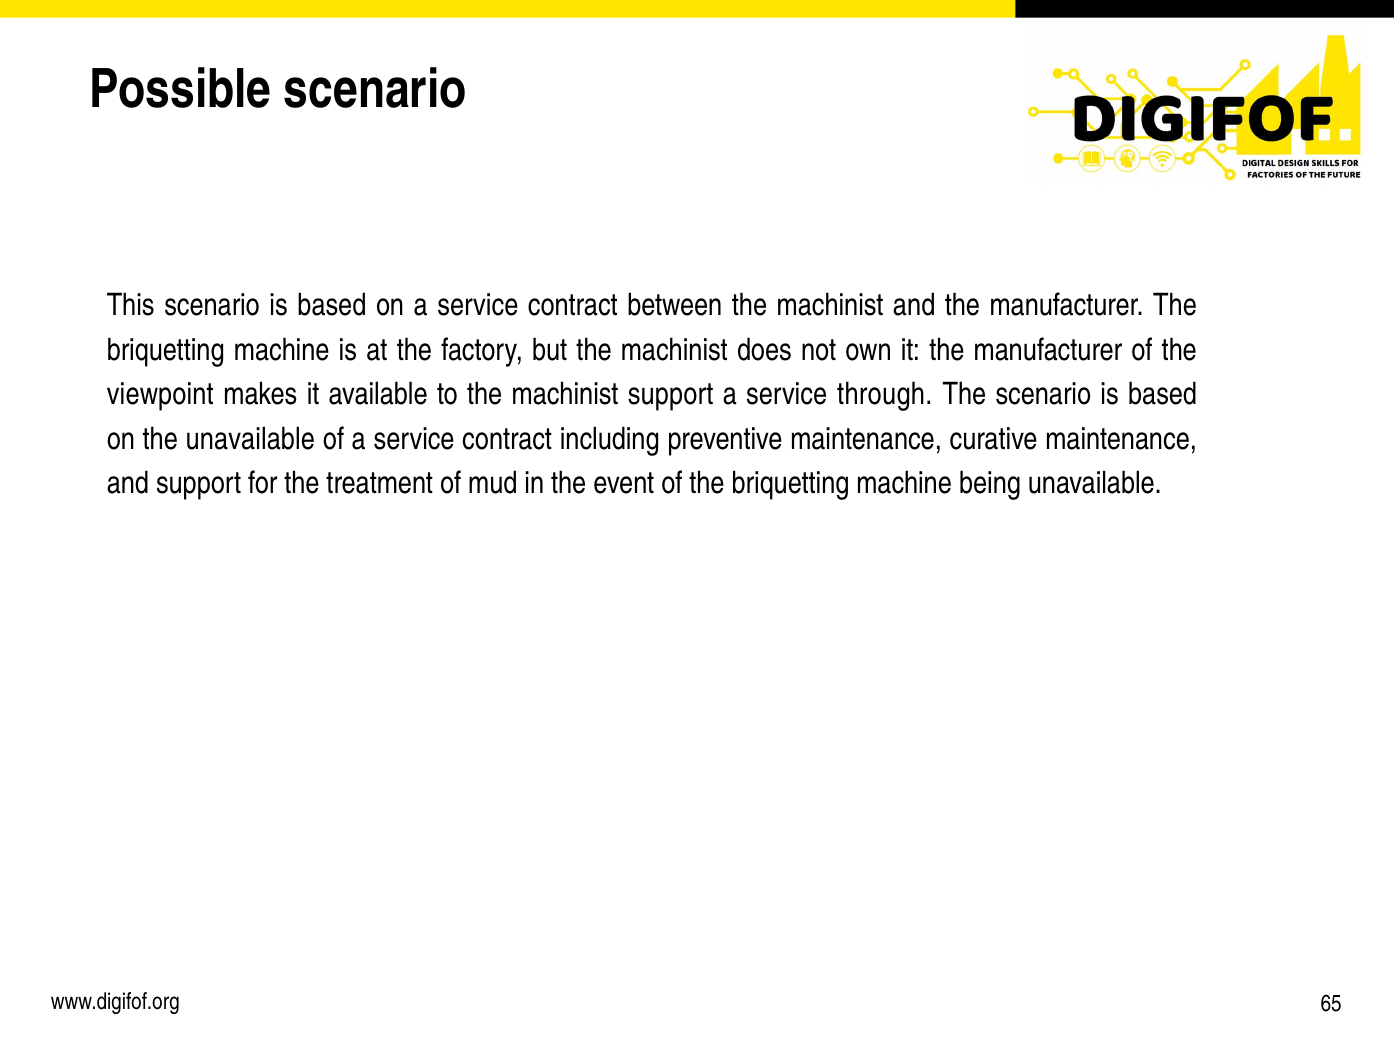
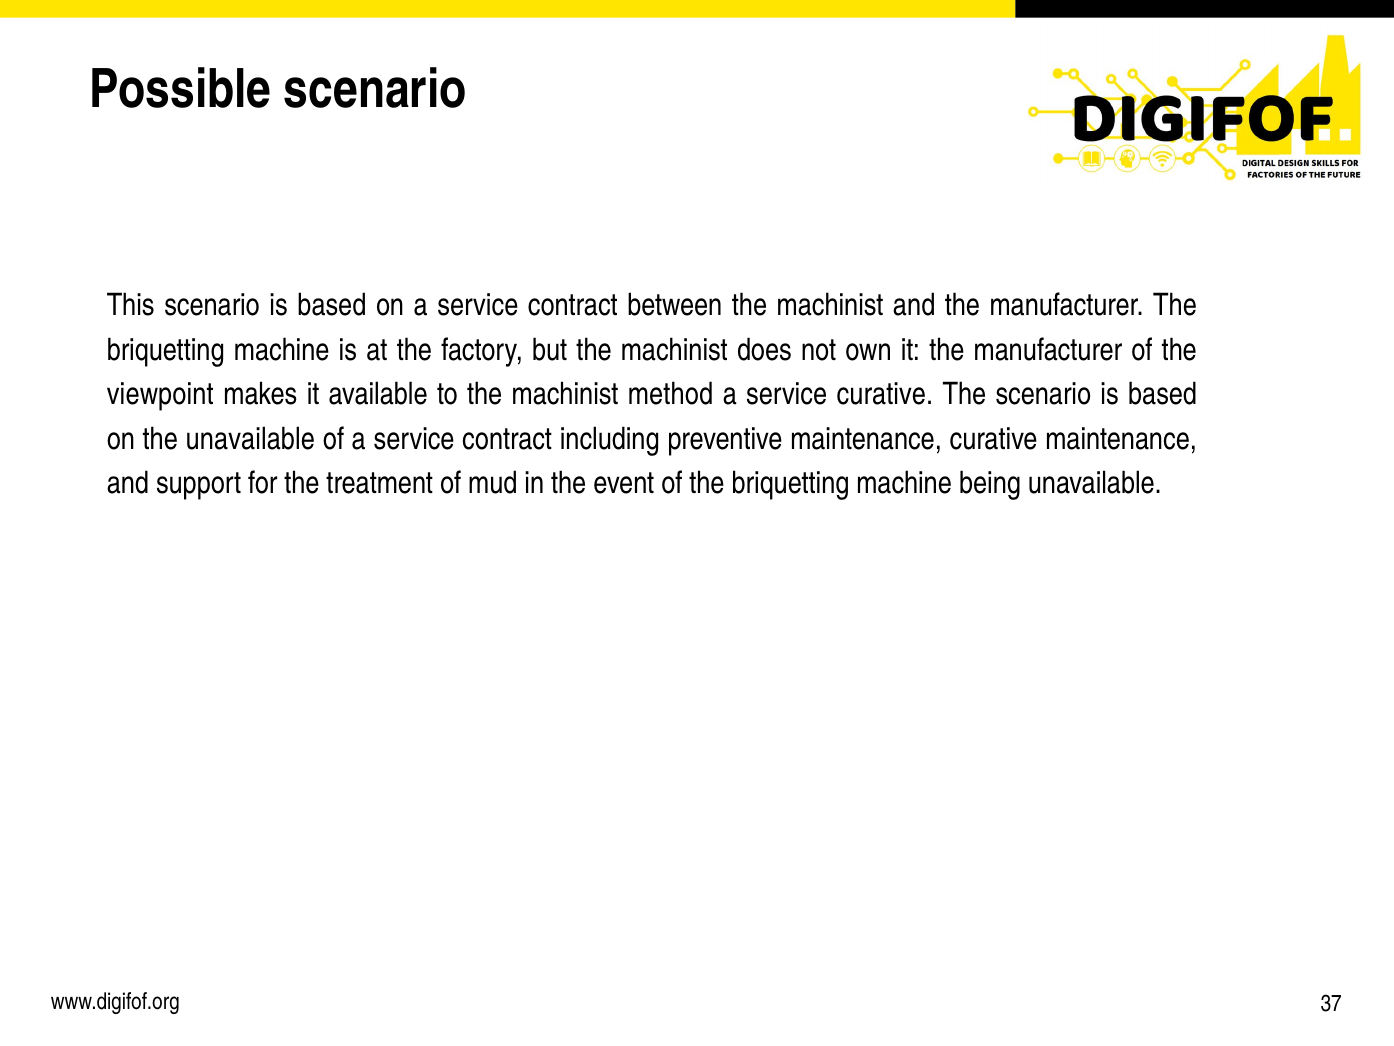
machinist support: support -> method (671, 394)
service through: through -> curative (885, 394)
65: 65 -> 37 (1331, 1003)
